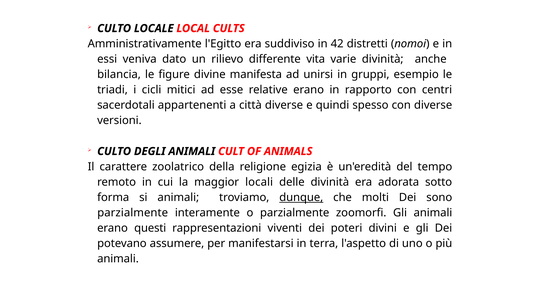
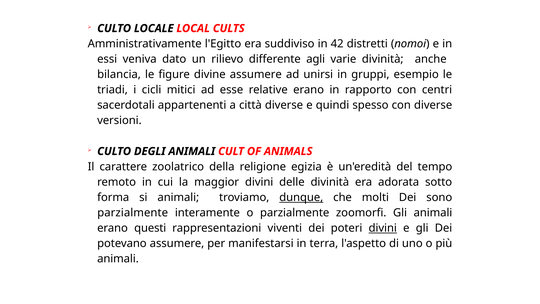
vita: vita -> agli (316, 59)
divine manifesta: manifesta -> assumere (256, 74)
maggior locali: locali -> divini (259, 182)
divini underline: none -> present (383, 228)
